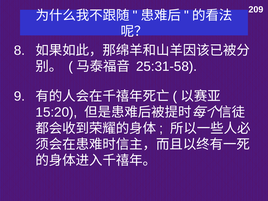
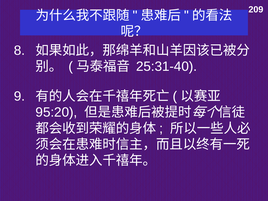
25:31-58: 25:31-58 -> 25:31-40 (167, 67)
15:20: 15:20 -> 95:20 (56, 112)
